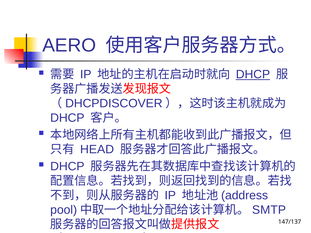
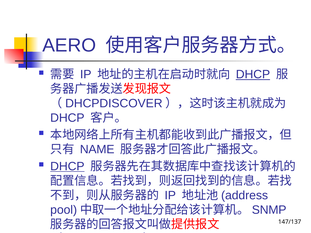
HEAD: HEAD -> NAME (97, 150)
DHCP underline: none -> present (67, 166)
SMTP: SMTP -> SNMP (269, 210)
